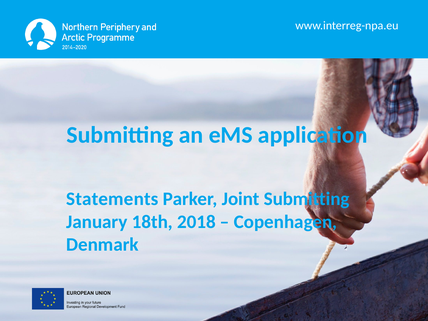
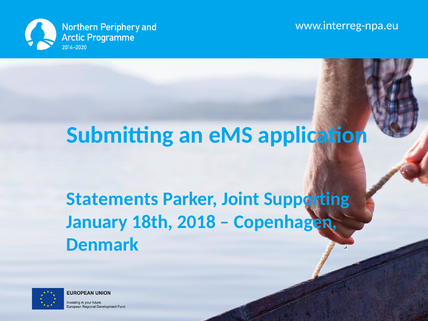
Joint Submitting: Submitting -> Supporting (307, 199)
